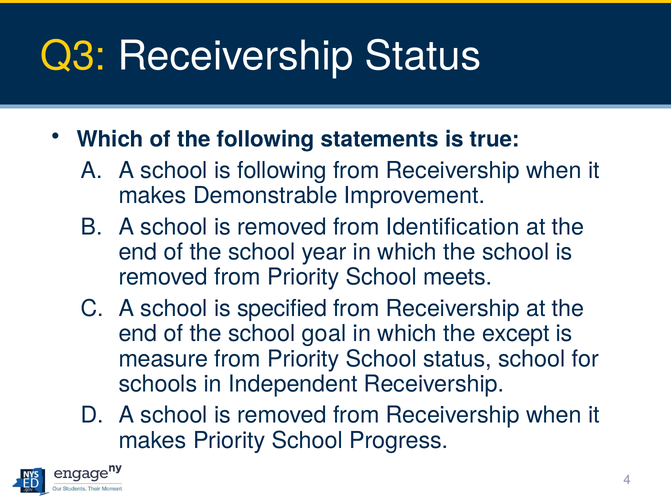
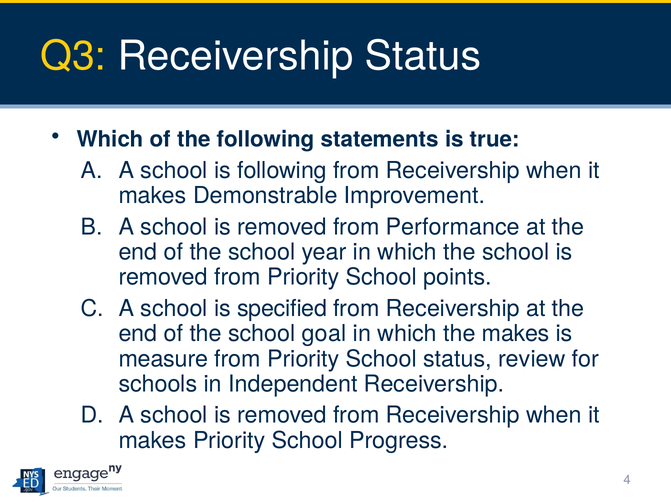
Identification: Identification -> Performance (453, 227)
meets: meets -> points (458, 277)
the except: except -> makes (516, 333)
status school: school -> review (532, 358)
